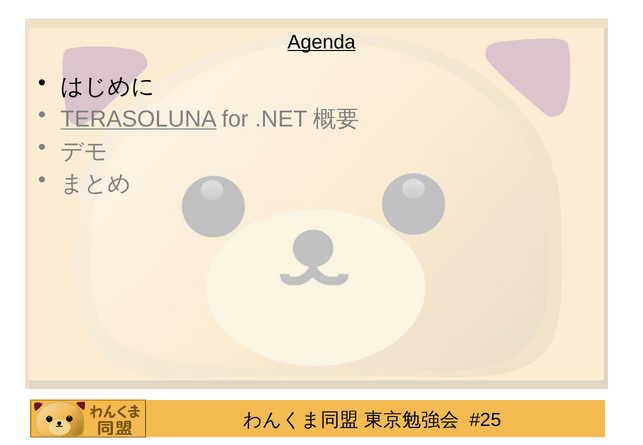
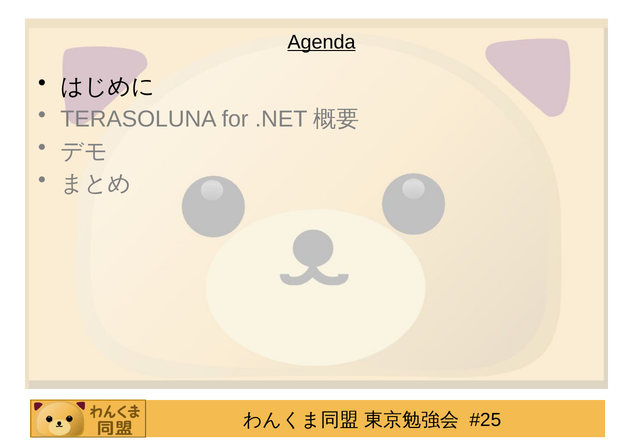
TERASOLUNA underline: present -> none (138, 119)
